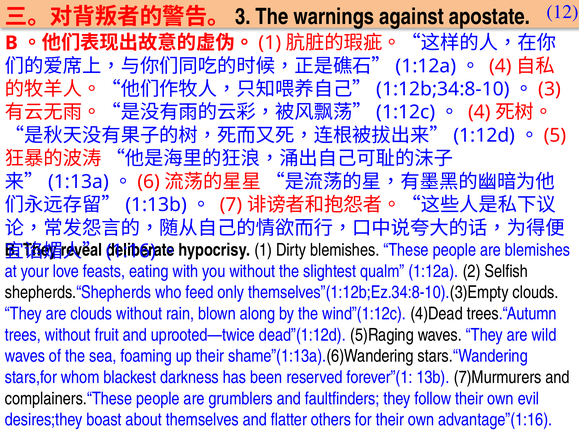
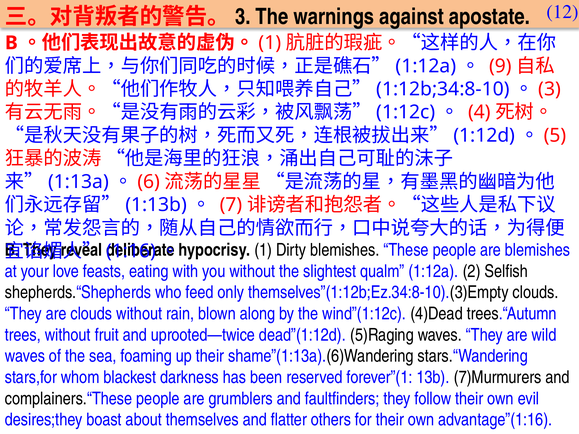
4: 4 -> 9 (500, 66)
